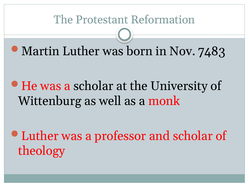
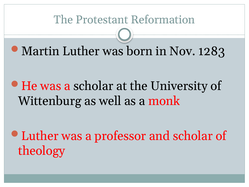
7483: 7483 -> 1283 (212, 51)
